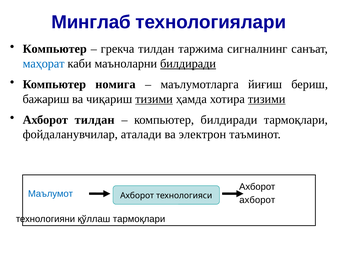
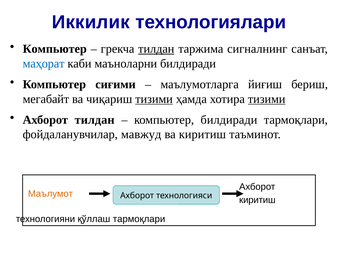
Минглаб: Минглаб -> Иккилик (91, 22)
тилдан underline: none -> present (156, 49)
билдиради underline: present -> none (188, 63)
номига: номига -> сиғими (115, 84)
бажариш: бажариш -> мегабайт (46, 99)
аталади: аталади -> мавжуд (141, 134)
ва электрон: электрон -> киритиш (202, 134)
Маълумот colour: blue -> orange (50, 193)
ахборот: ахборот -> киритиш (257, 200)
